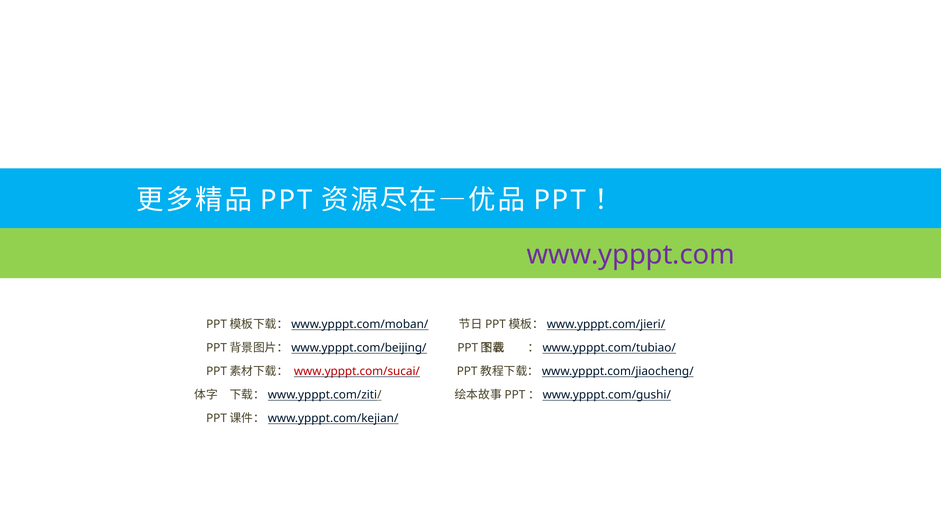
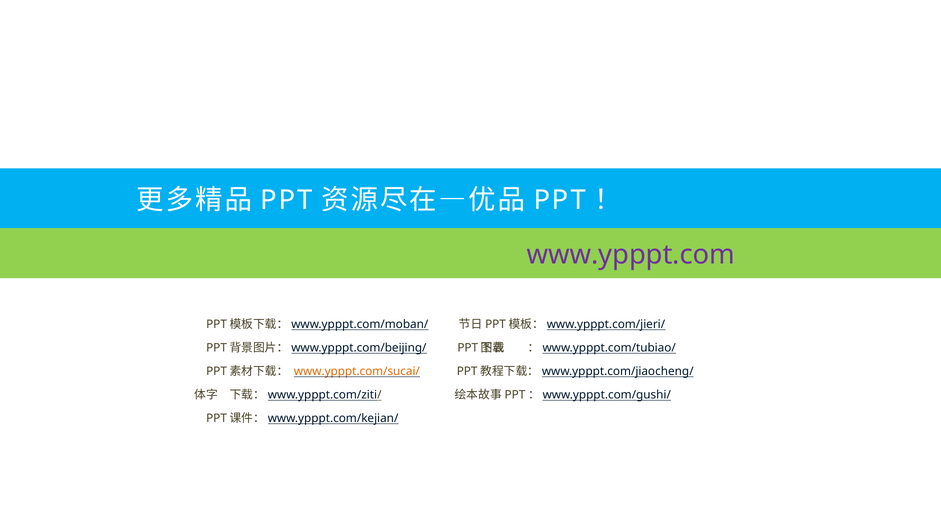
www.ypppt.com/sucai/ colour: red -> orange (357, 372)
